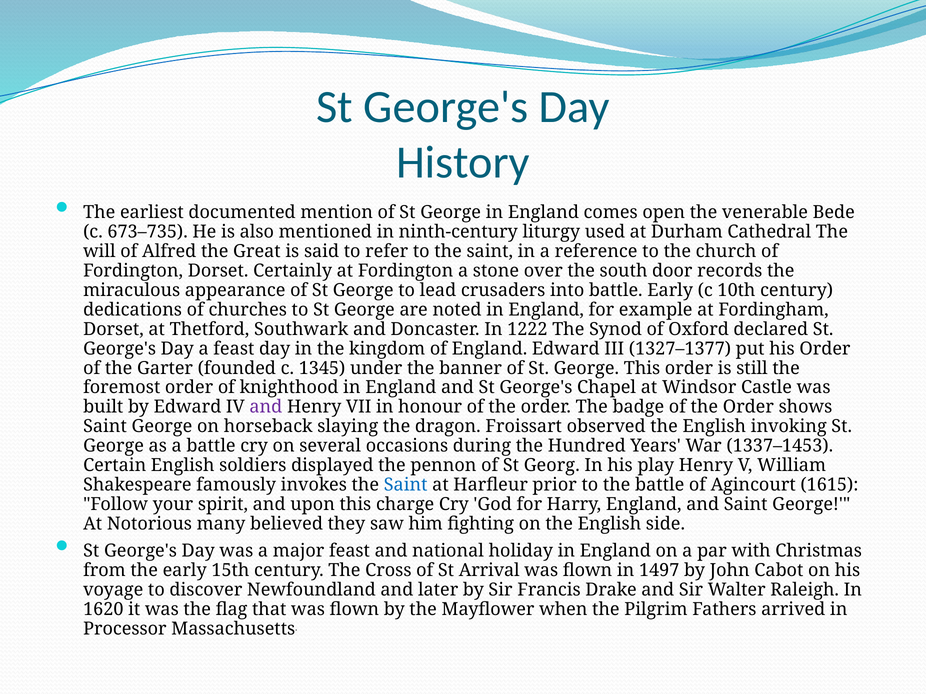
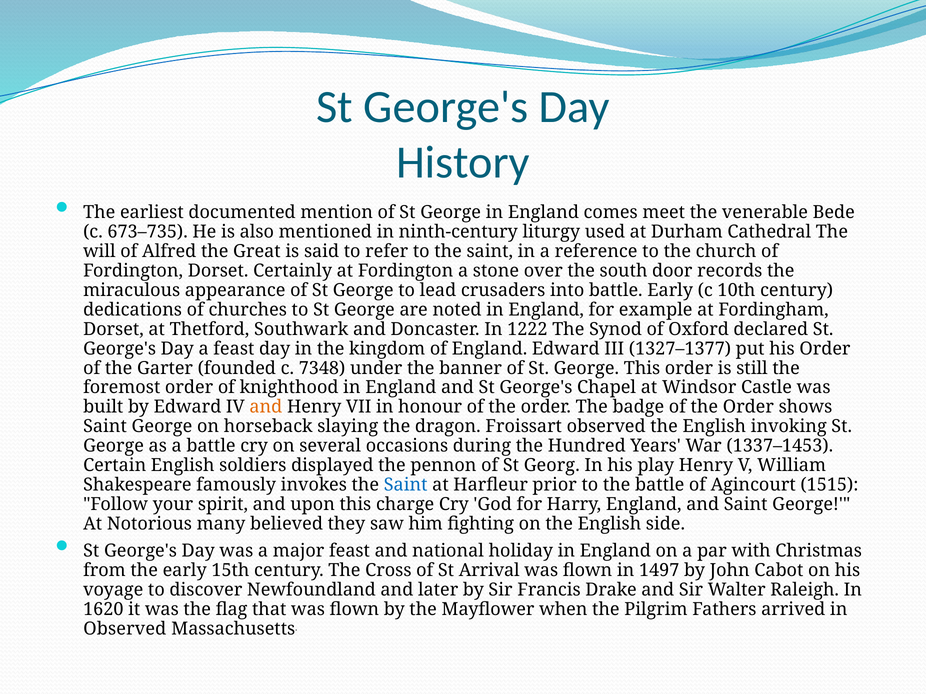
open: open -> meet (664, 213)
1345: 1345 -> 7348 (322, 368)
and colour: purple -> orange (266, 407)
1615: 1615 -> 1515 (829, 485)
Processor: Processor -> Observed (125, 629)
